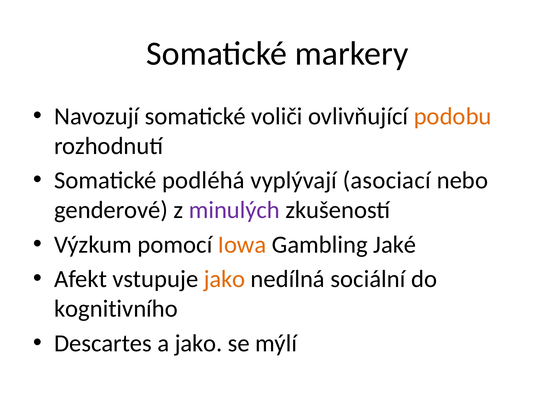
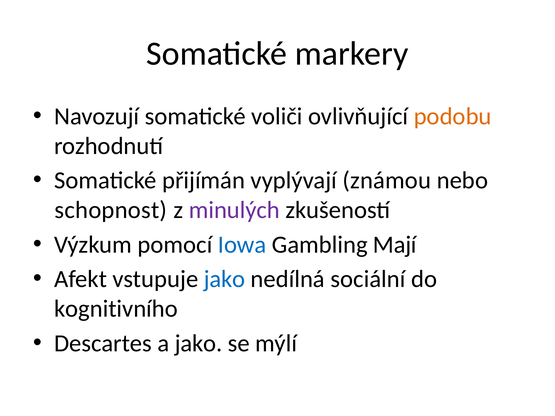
podléhá: podléhá -> přijímán (204, 181)
asociací: asociací -> známou (387, 181)
genderové: genderové -> schopnost (111, 210)
Iowa colour: orange -> blue (242, 245)
Jaké: Jaké -> Mají (395, 245)
jako colour: orange -> blue (225, 279)
